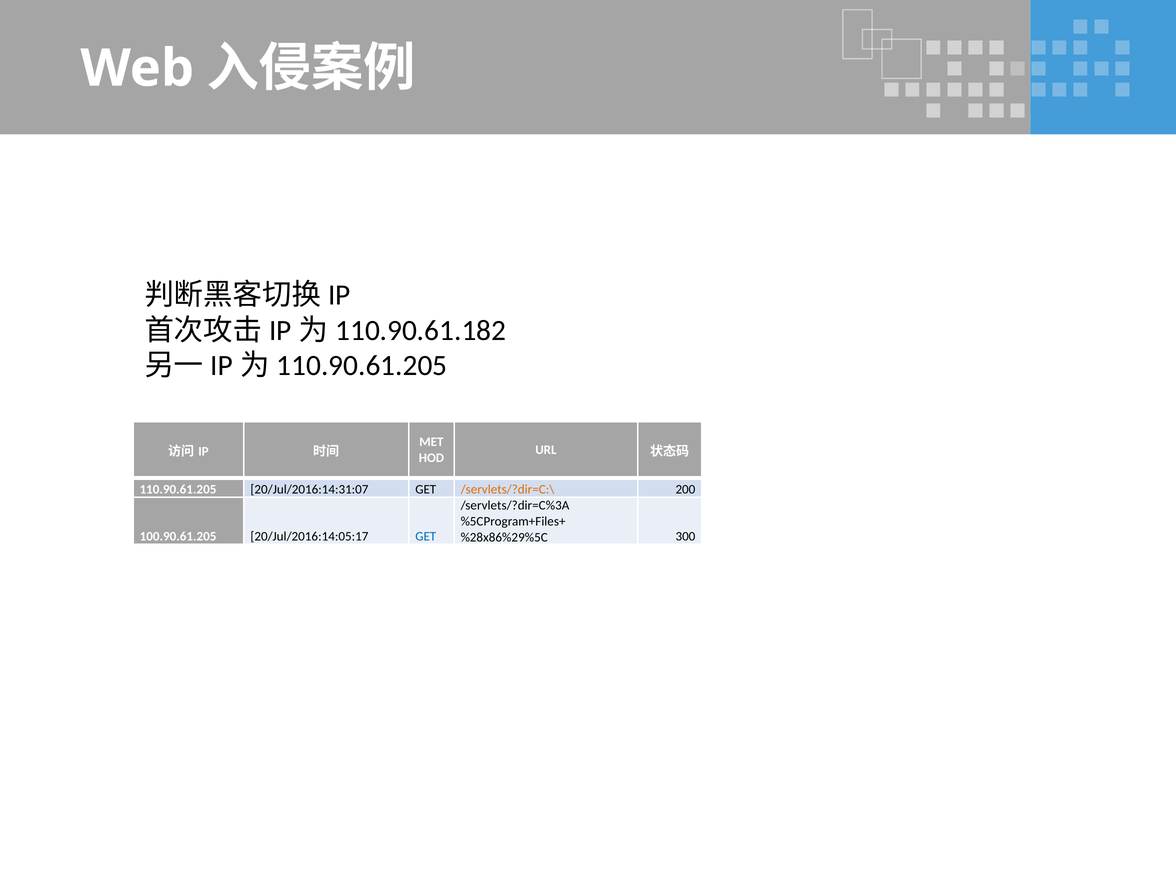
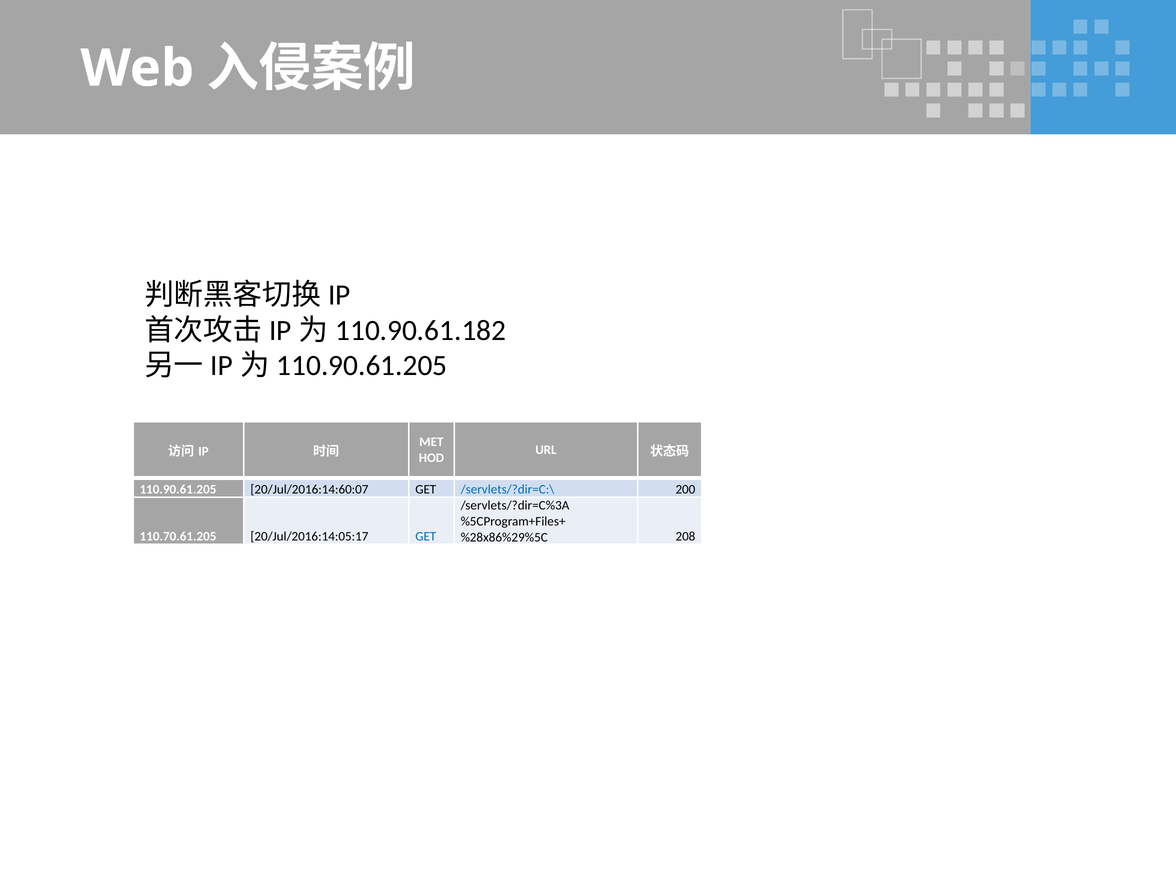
20/Jul/2016:14:31:07: 20/Jul/2016:14:31:07 -> 20/Jul/2016:14:60:07 (309, 489)
/servlets/?dir=C:\ colour: orange -> blue (507, 489)
100.90.61.205: 100.90.61.205 -> 110.70.61.205 (178, 536)
300: 300 -> 208 (685, 536)
